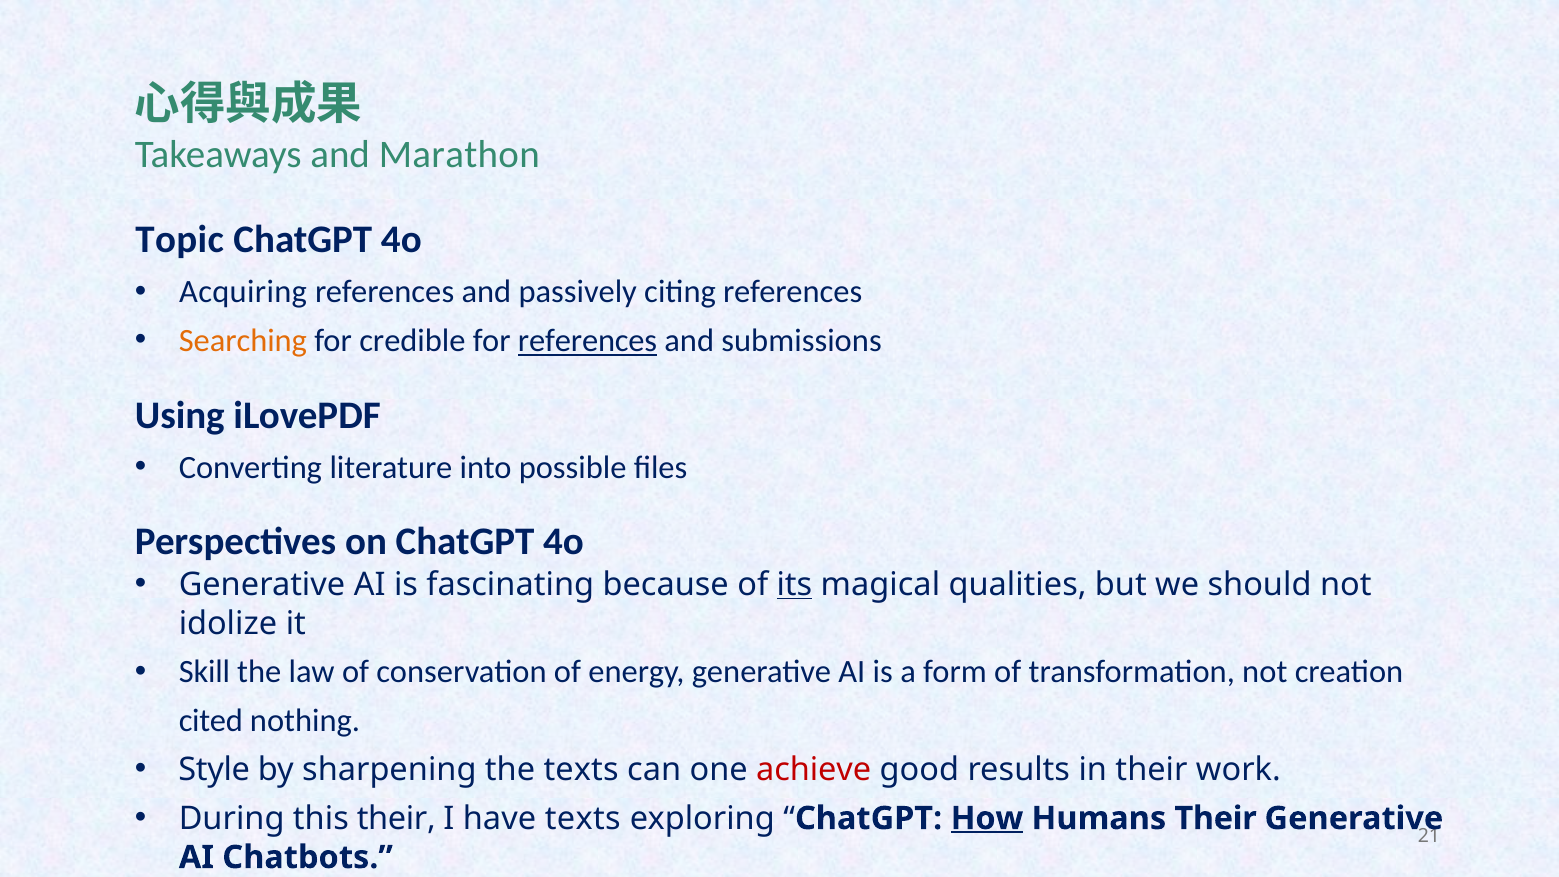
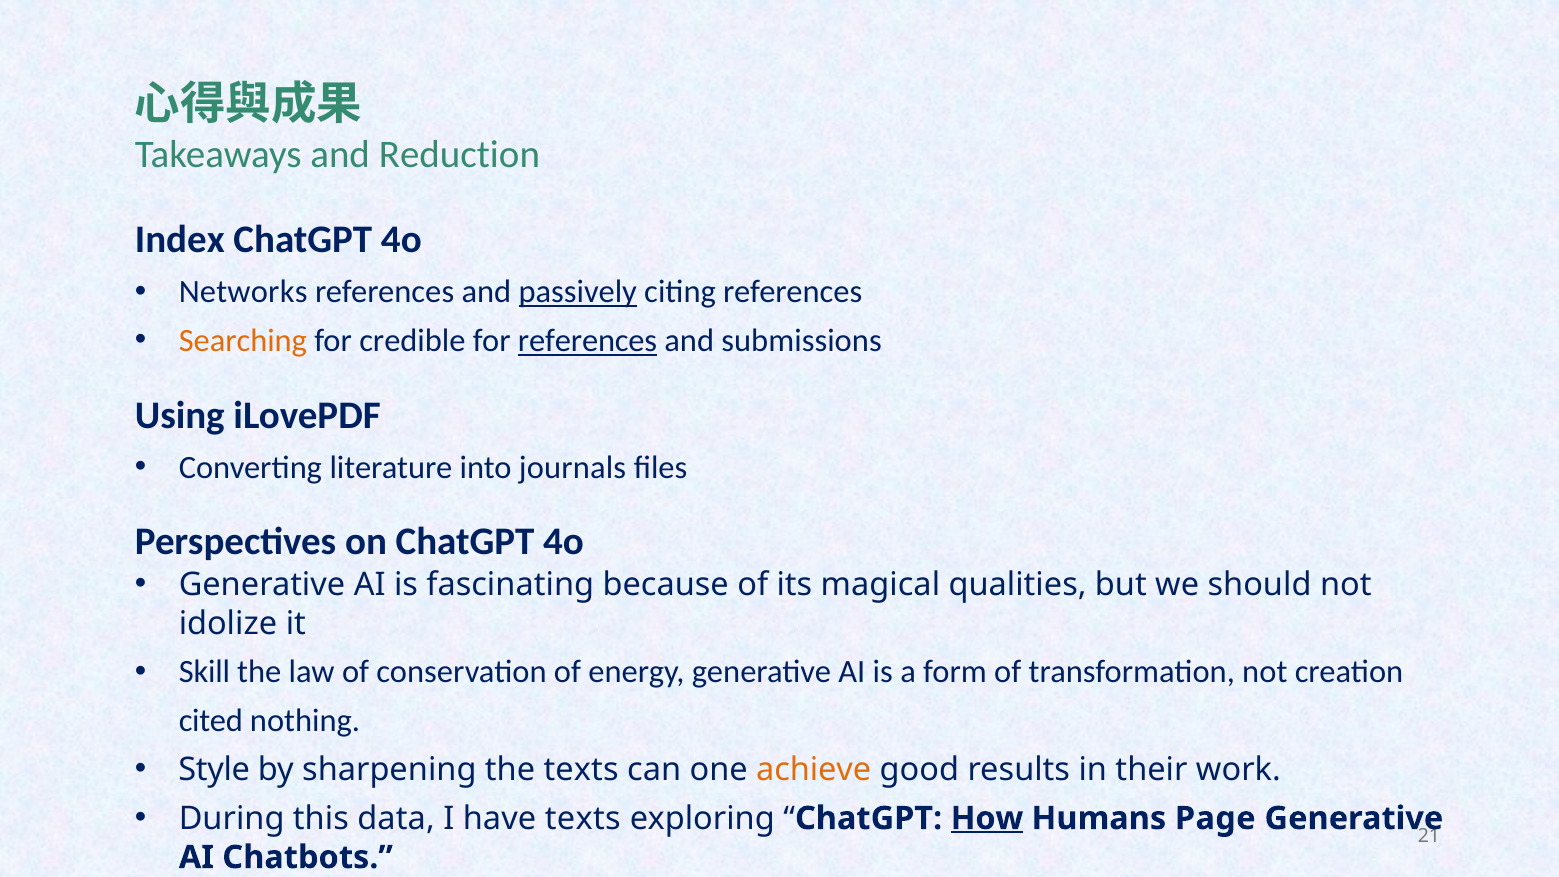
Marathon: Marathon -> Reduction (459, 155)
Topic: Topic -> Index (180, 240)
Acquiring: Acquiring -> Networks (243, 292)
passively underline: none -> present (578, 292)
possible: possible -> journals (573, 468)
its underline: present -> none (794, 584)
achieve colour: red -> orange (814, 770)
this their: their -> data (396, 818)
Humans Their: Their -> Page (1215, 818)
